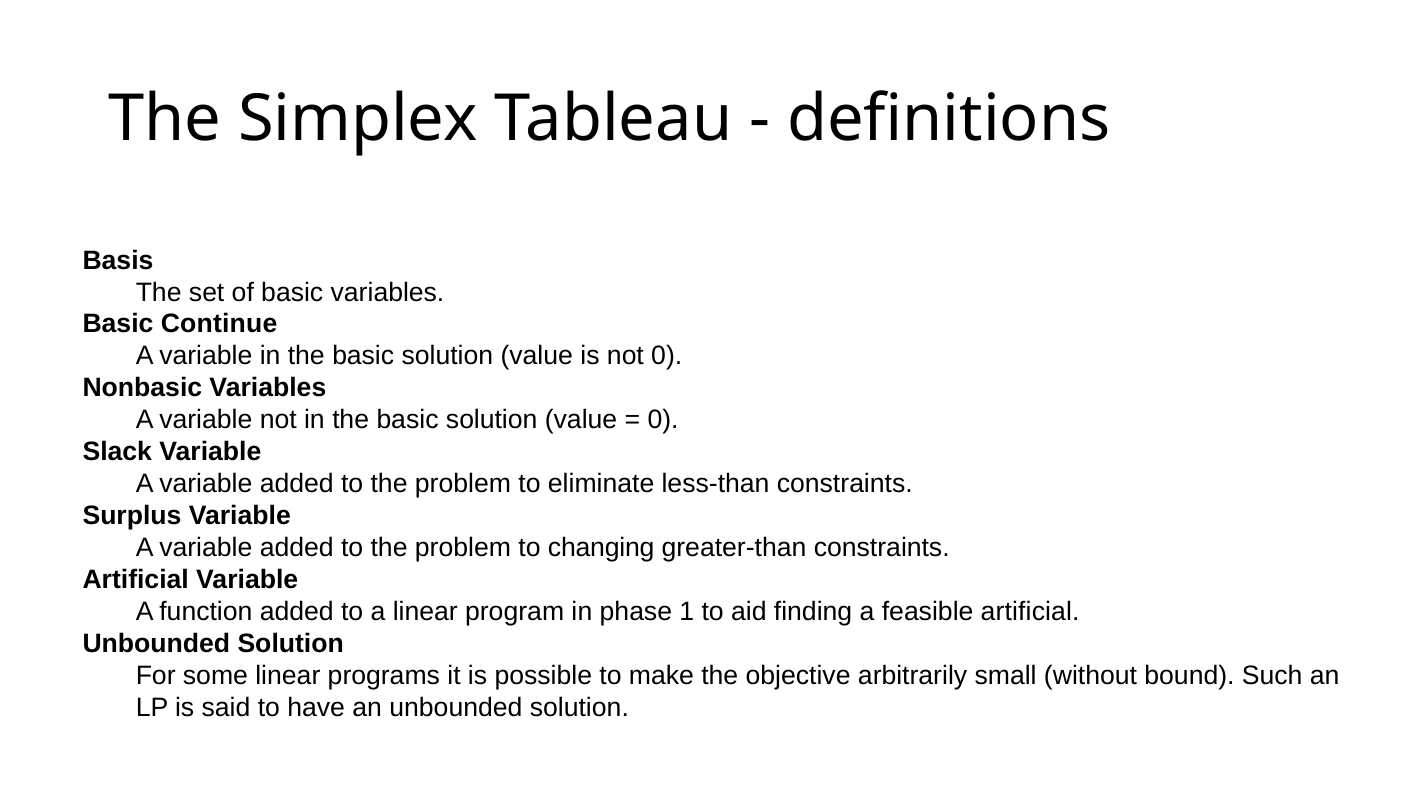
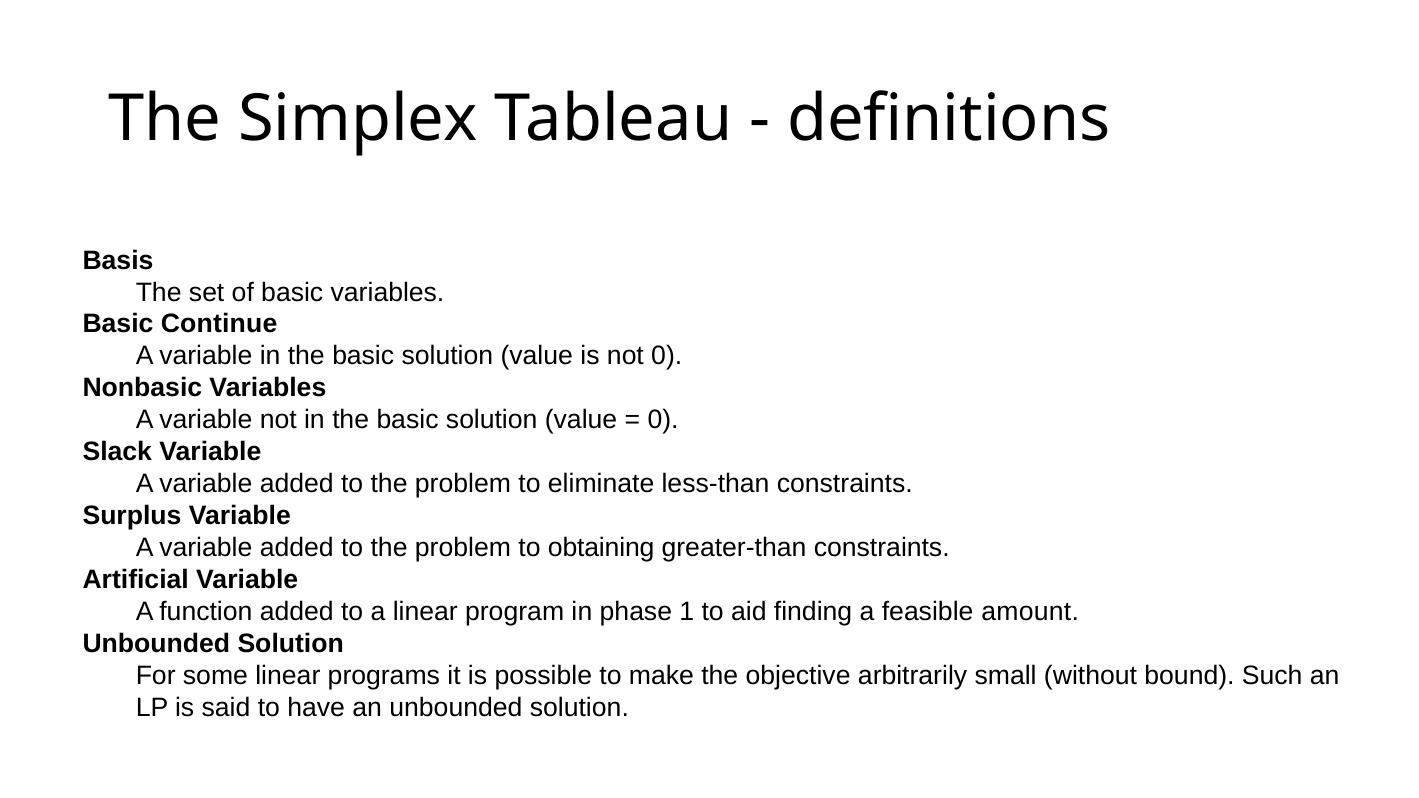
changing: changing -> obtaining (601, 548)
feasible artificial: artificial -> amount (1030, 612)
